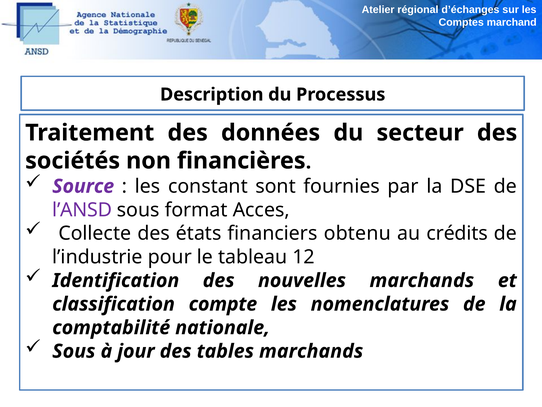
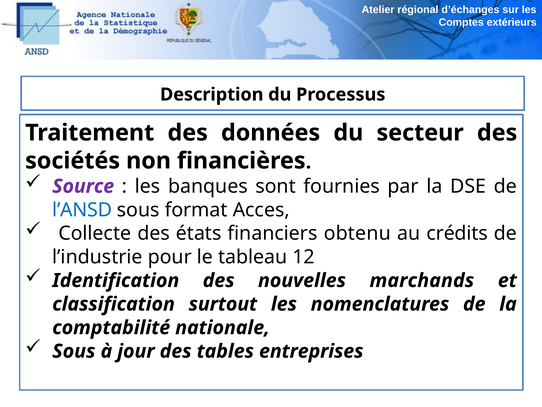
marchand: marchand -> extérieurs (512, 22)
constant: constant -> banques (208, 186)
l’ANSD colour: purple -> blue (82, 210)
compte: compte -> surtout (223, 304)
tables marchands: marchands -> entreprises (311, 351)
